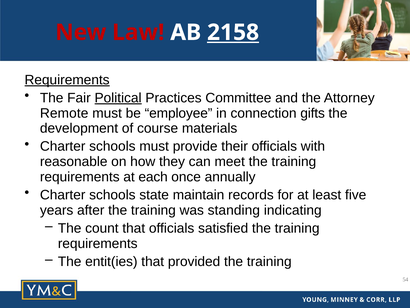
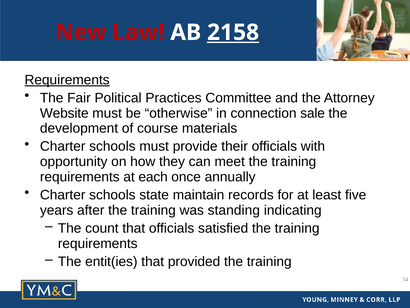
Political underline: present -> none (118, 98)
Remote: Remote -> Website (64, 113)
employee: employee -> otherwise (178, 113)
gifts: gifts -> sale (313, 113)
reasonable: reasonable -> opportunity (74, 161)
